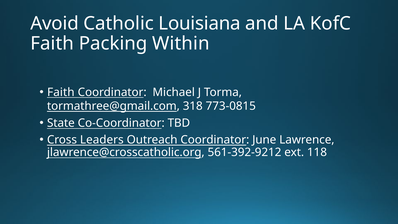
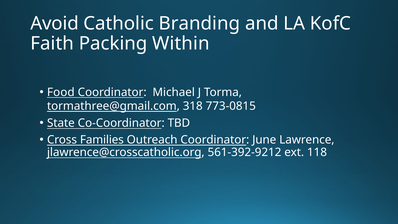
Louisiana: Louisiana -> Branding (199, 23)
Faith: Faith -> Food (61, 92)
Leaders: Leaders -> Families (102, 140)
